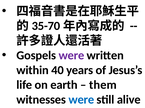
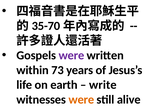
40: 40 -> 73 (57, 71)
them: them -> write (103, 85)
were colour: blue -> orange (81, 100)
